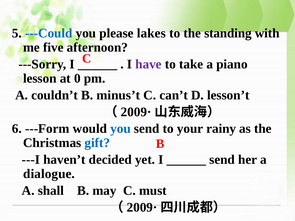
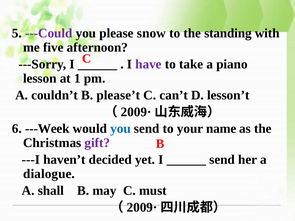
---Could colour: blue -> purple (49, 33)
lakes: lakes -> snow (151, 33)
0: 0 -> 1 (77, 78)
minus’t: minus’t -> please’t (118, 95)
---Form: ---Form -> ---Week (47, 129)
rainy: rainy -> name (221, 129)
gift colour: blue -> purple (97, 143)
